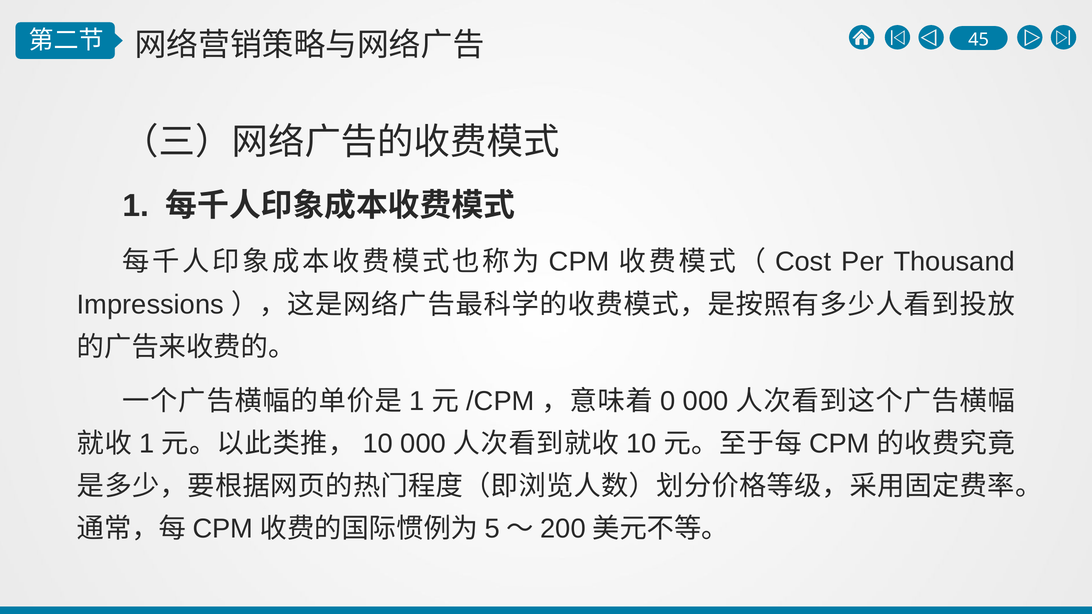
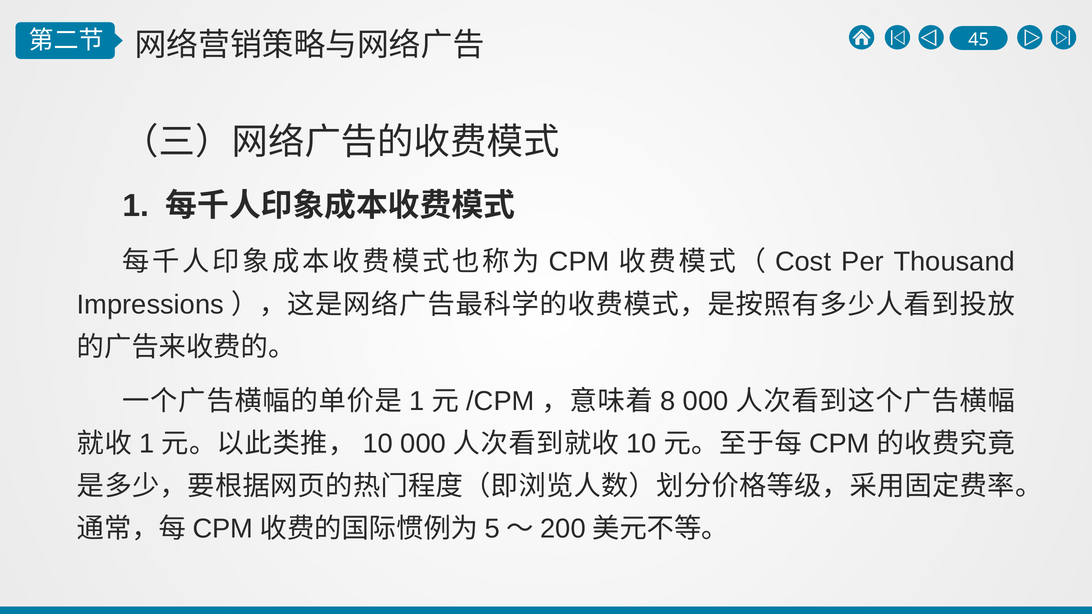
0: 0 -> 8 (668, 401)
